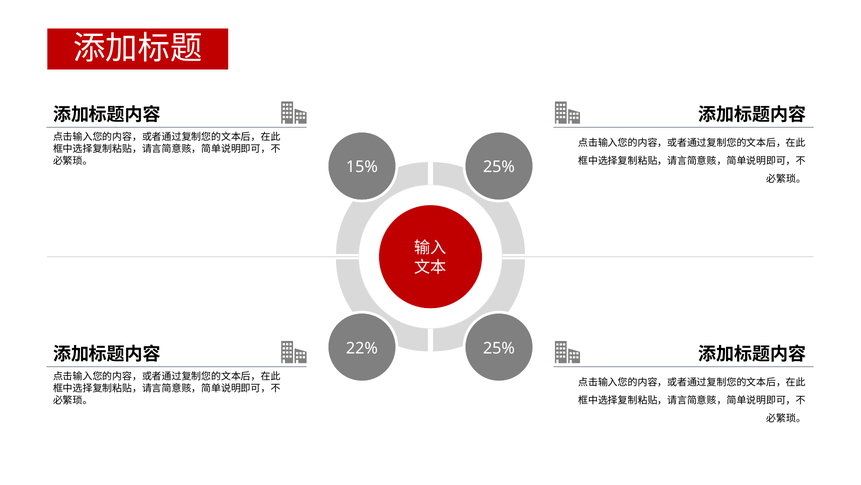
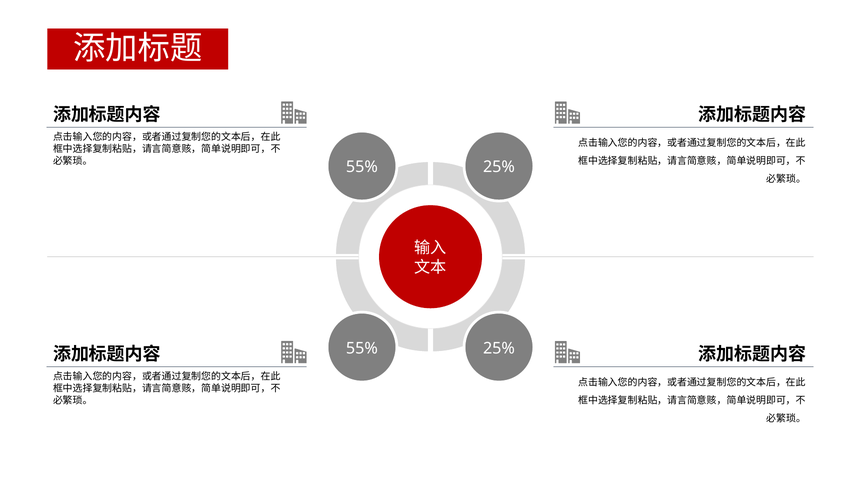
15%: 15% -> 55% (362, 167)
22%: 22% -> 55% (362, 348)
